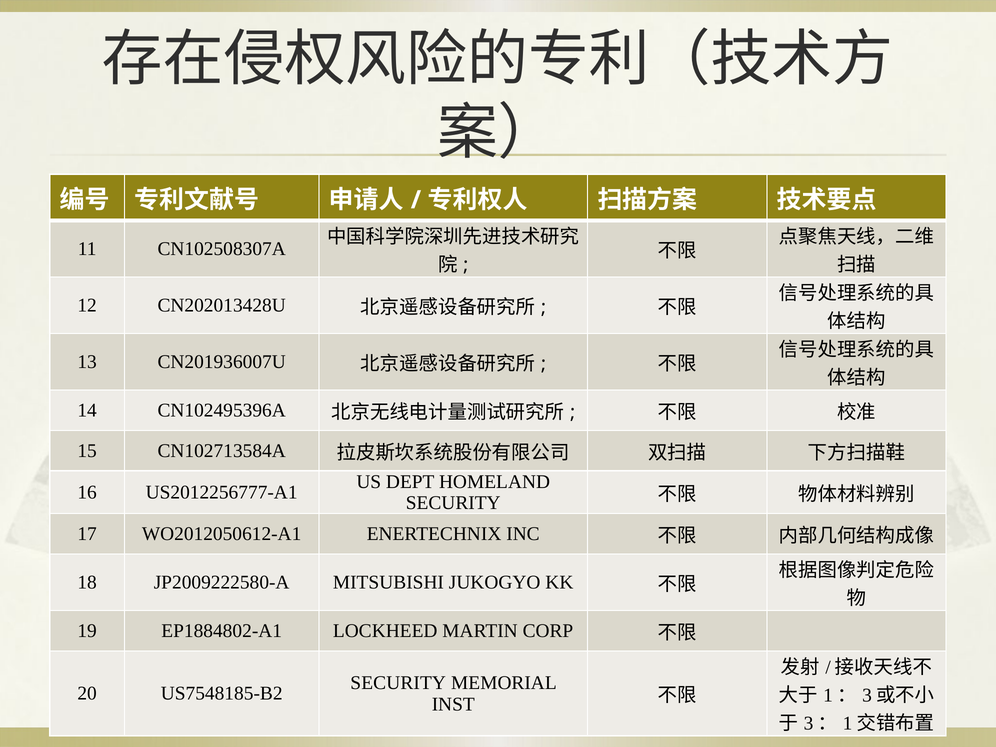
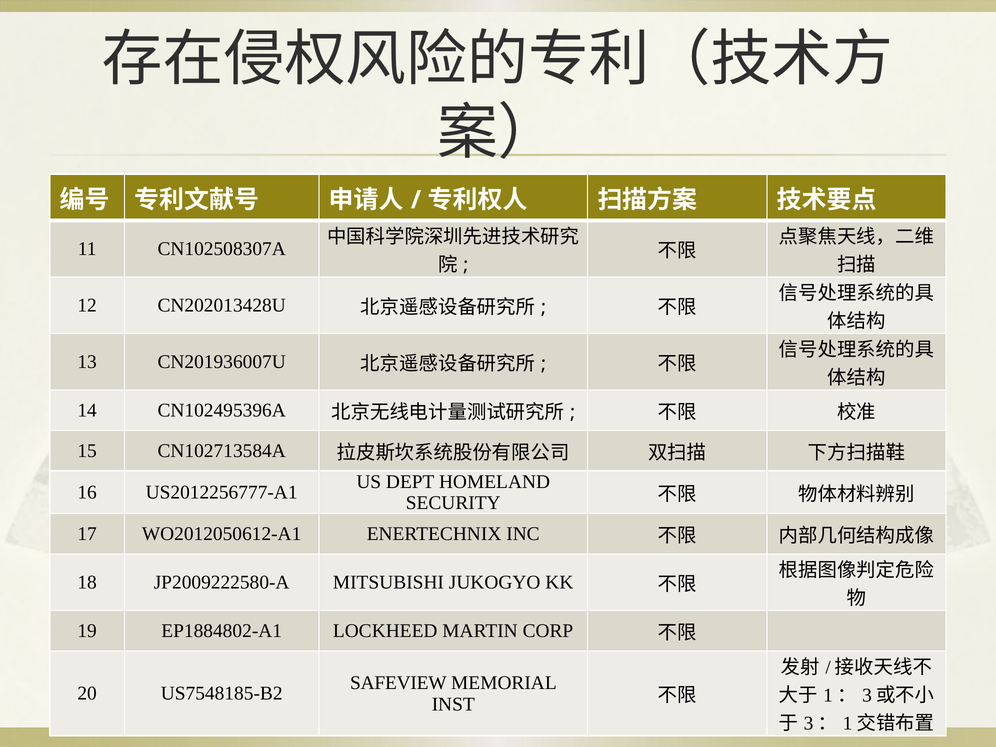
SECURITY: SECURITY -> SAFEVIEW (398, 683)
